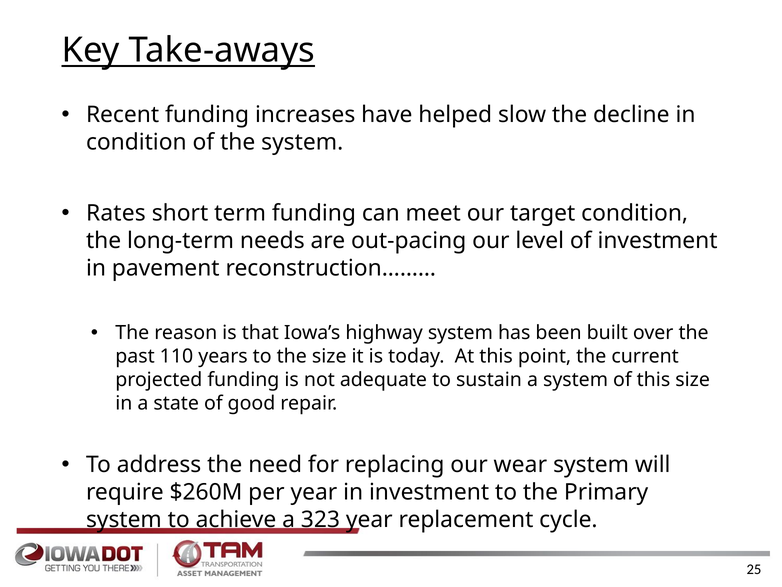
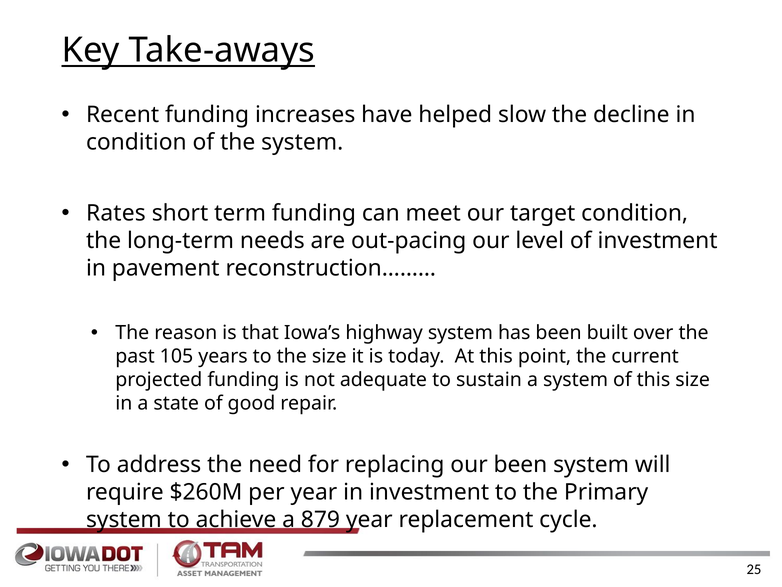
110: 110 -> 105 (177, 356)
our wear: wear -> been (520, 464)
323: 323 -> 879 (320, 519)
